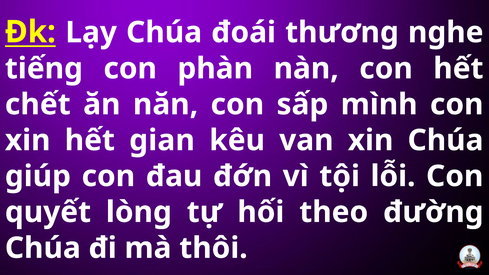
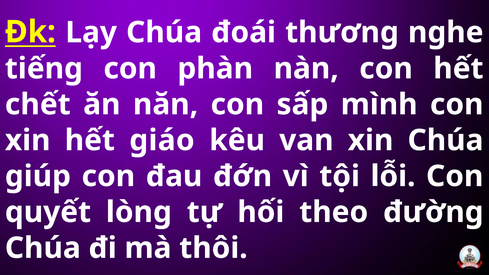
gian: gian -> giáo (162, 140)
